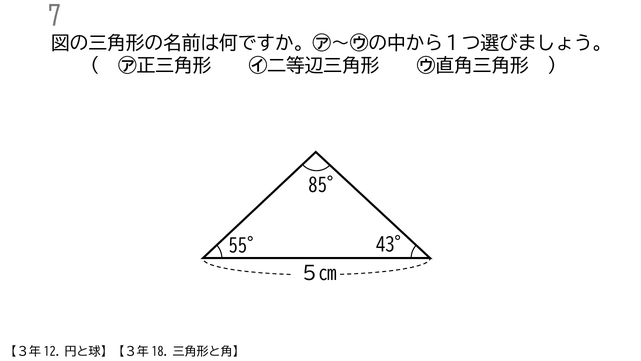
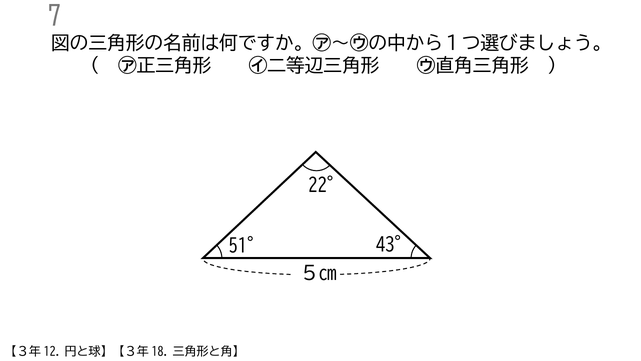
85°: 85° -> 22° (327, 185)
55°: 55° -> 51° (247, 246)
